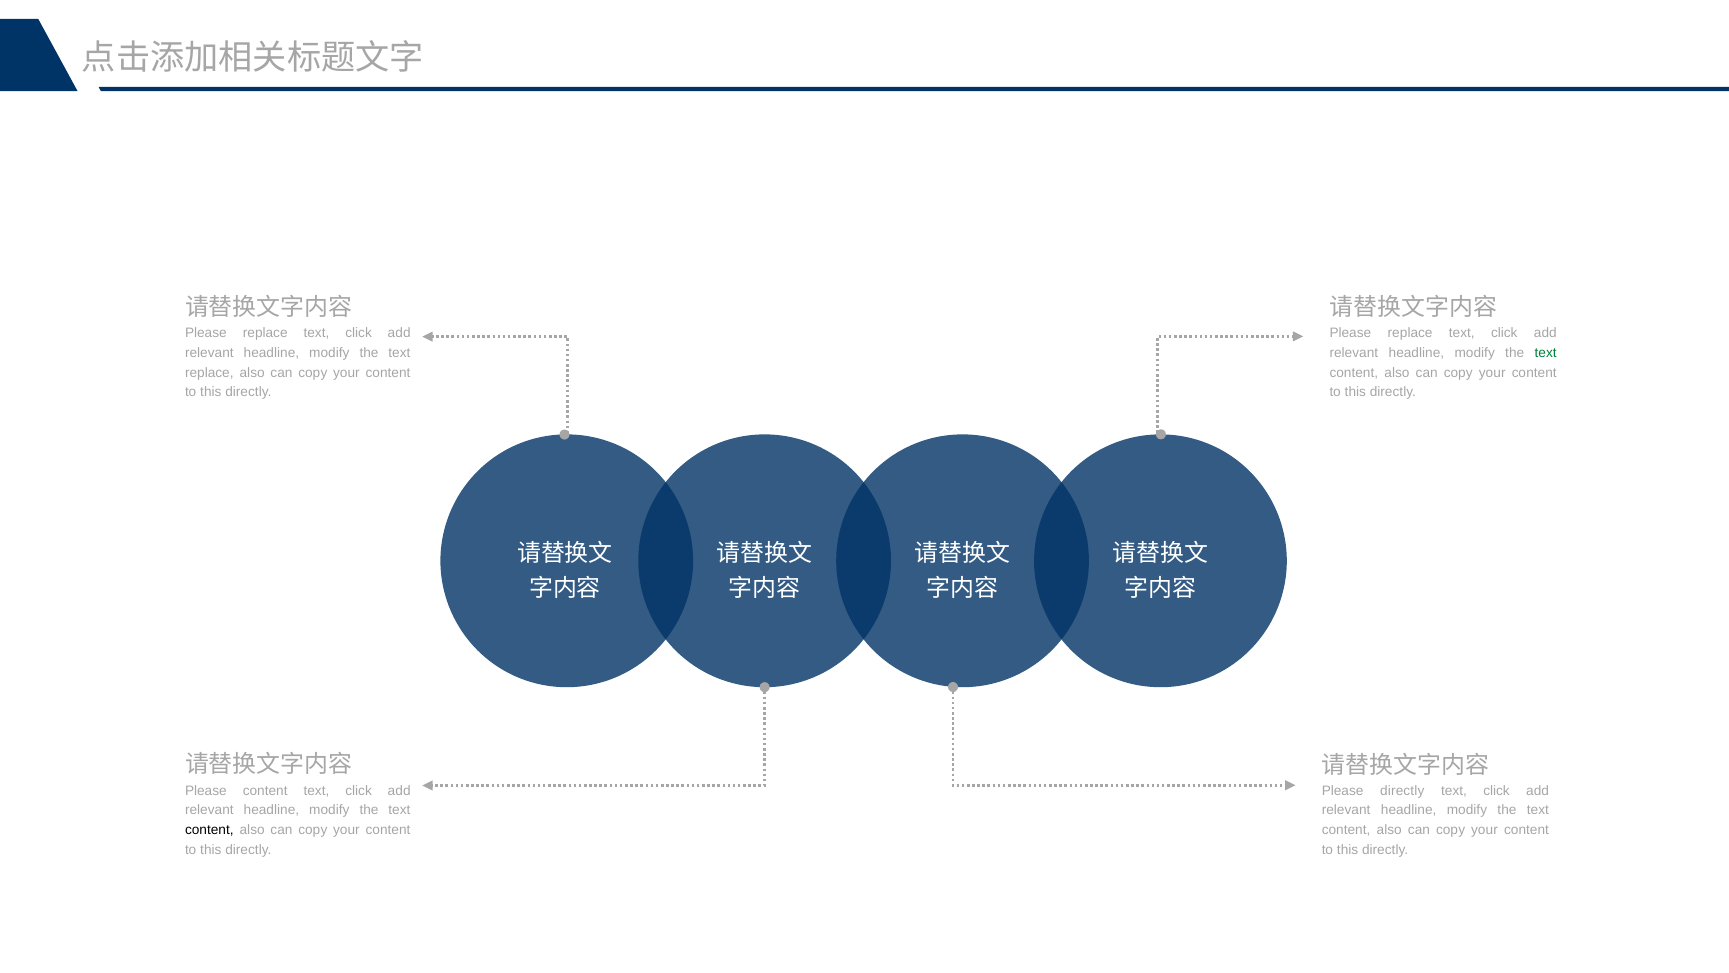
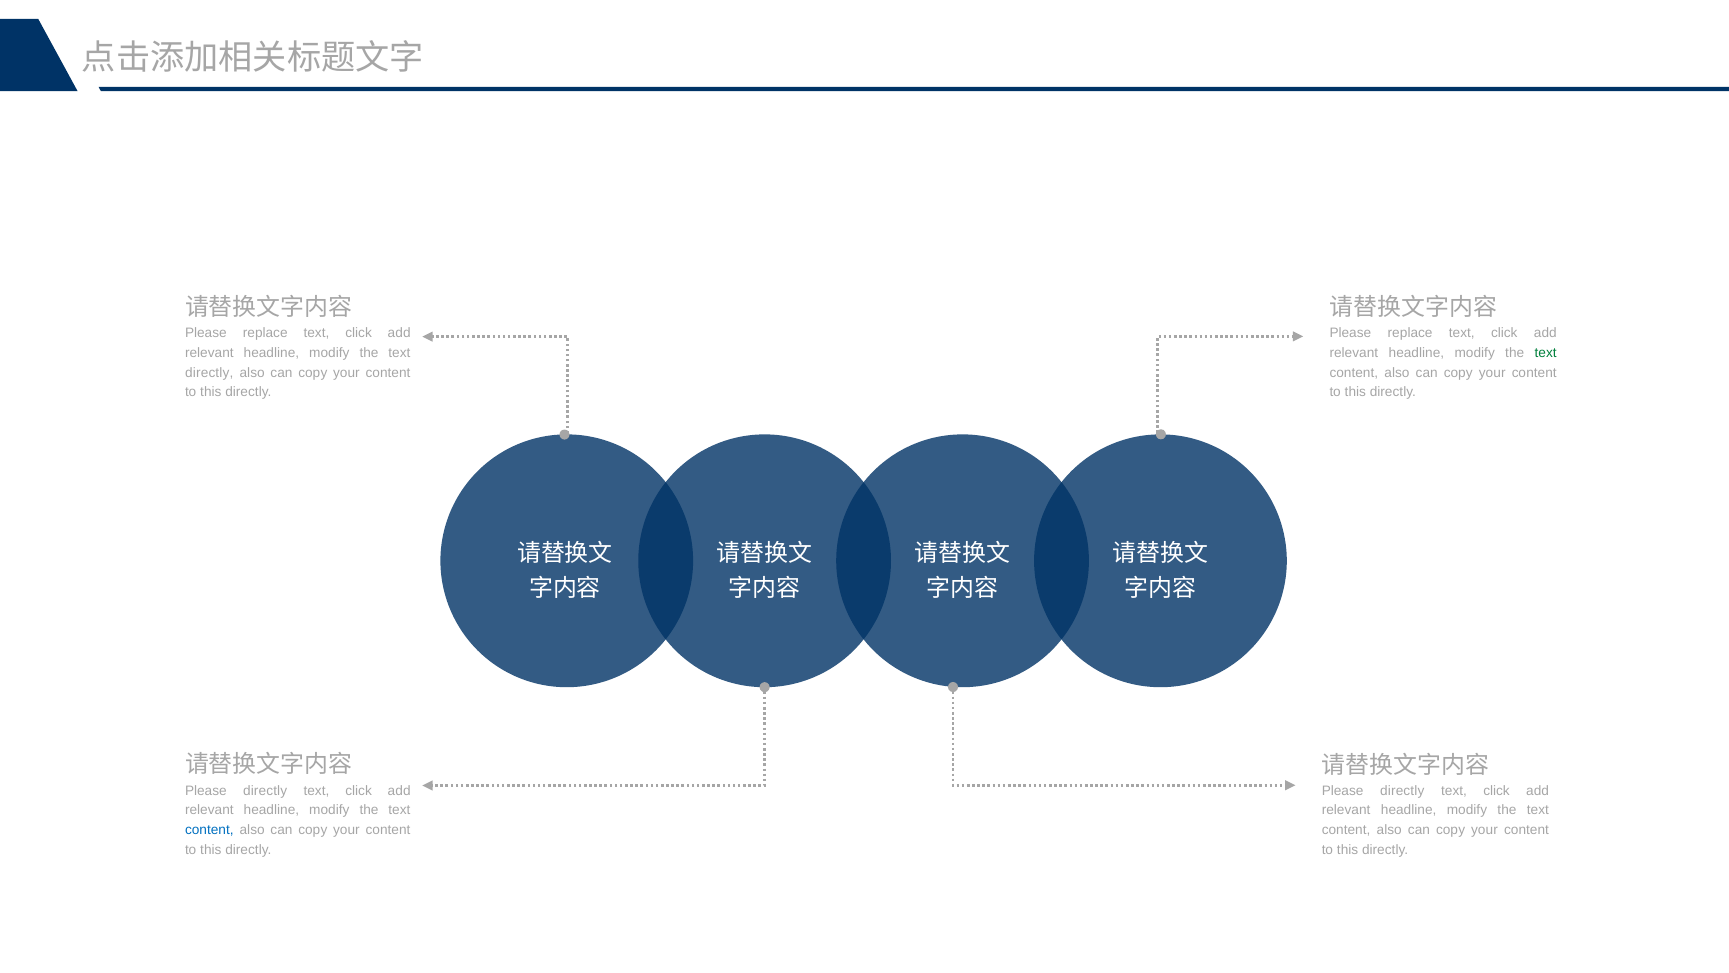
replace: replace -> directly (209, 372)
content: content -> directly (265, 790)
content colour: black -> blue (209, 830)
